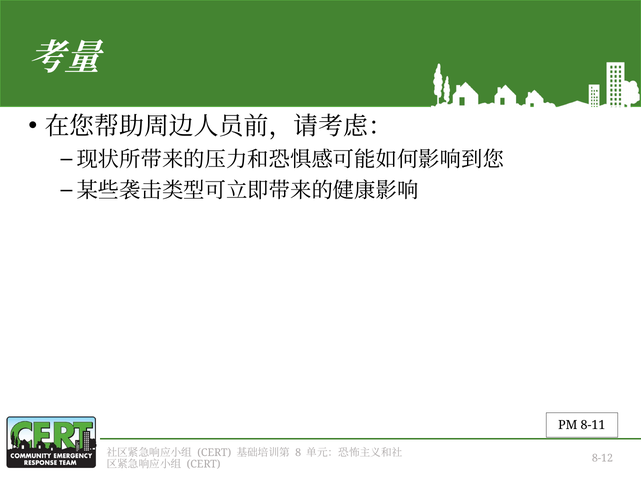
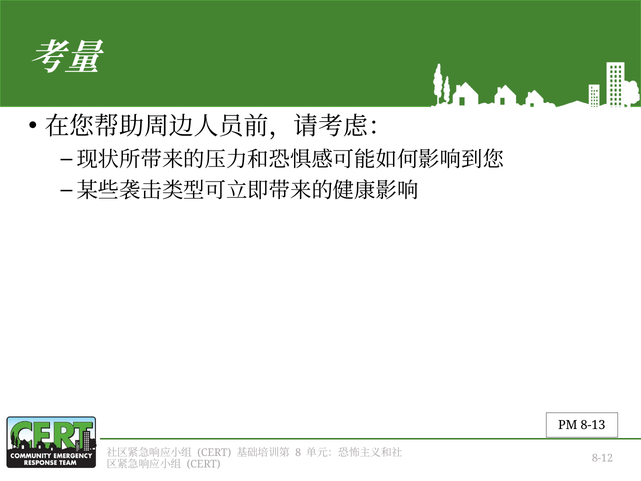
8-11: 8-11 -> 8-13 (593, 425)
